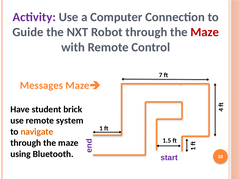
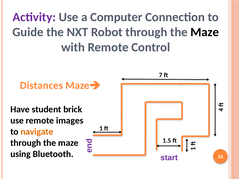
Maze colour: red -> black (205, 32)
Messages: Messages -> Distances (41, 86)
system: system -> images (70, 121)
